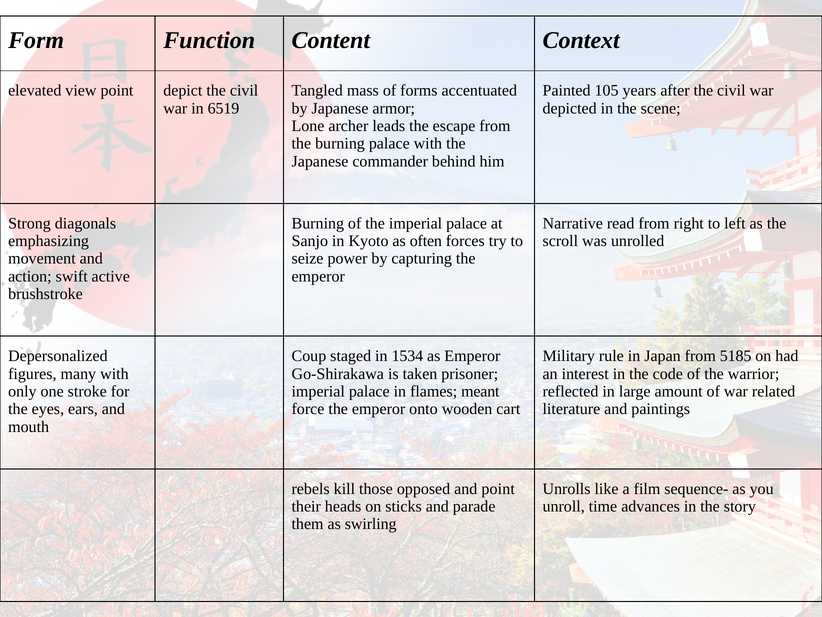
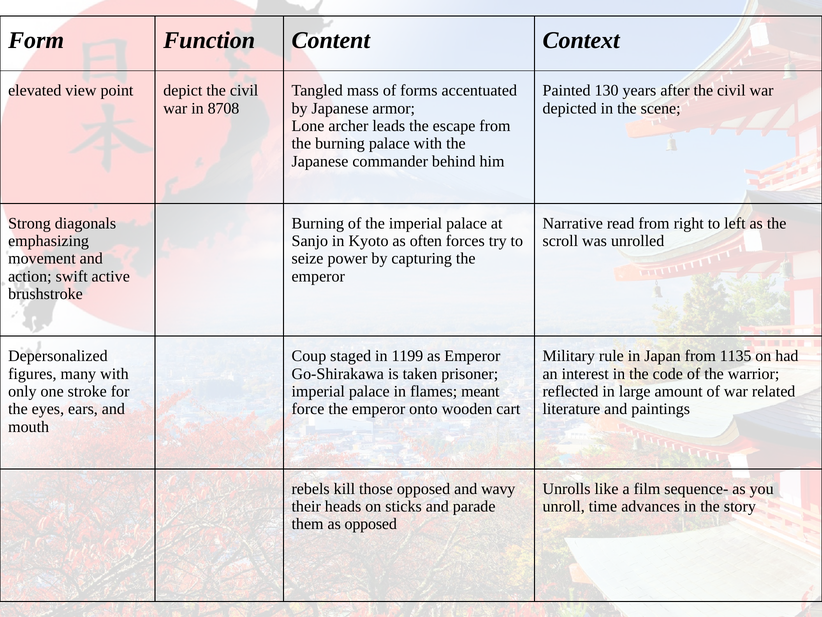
105: 105 -> 130 (607, 91)
6519: 6519 -> 8708 (224, 108)
1534: 1534 -> 1199 (407, 356)
5185: 5185 -> 1135 (736, 356)
and point: point -> wavy (498, 488)
as swirling: swirling -> opposed (371, 524)
